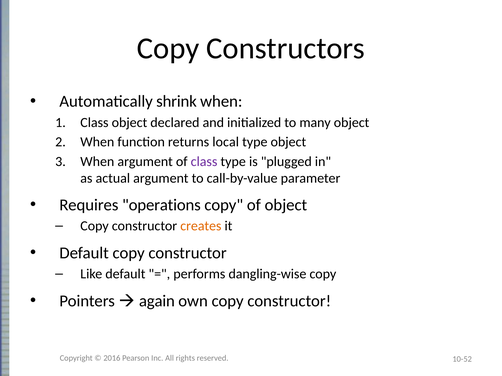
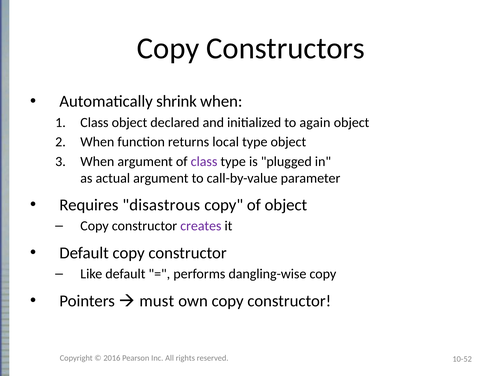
many: many -> again (315, 123)
operations: operations -> disastrous (161, 205)
creates colour: orange -> purple (201, 226)
again: again -> must (157, 301)
